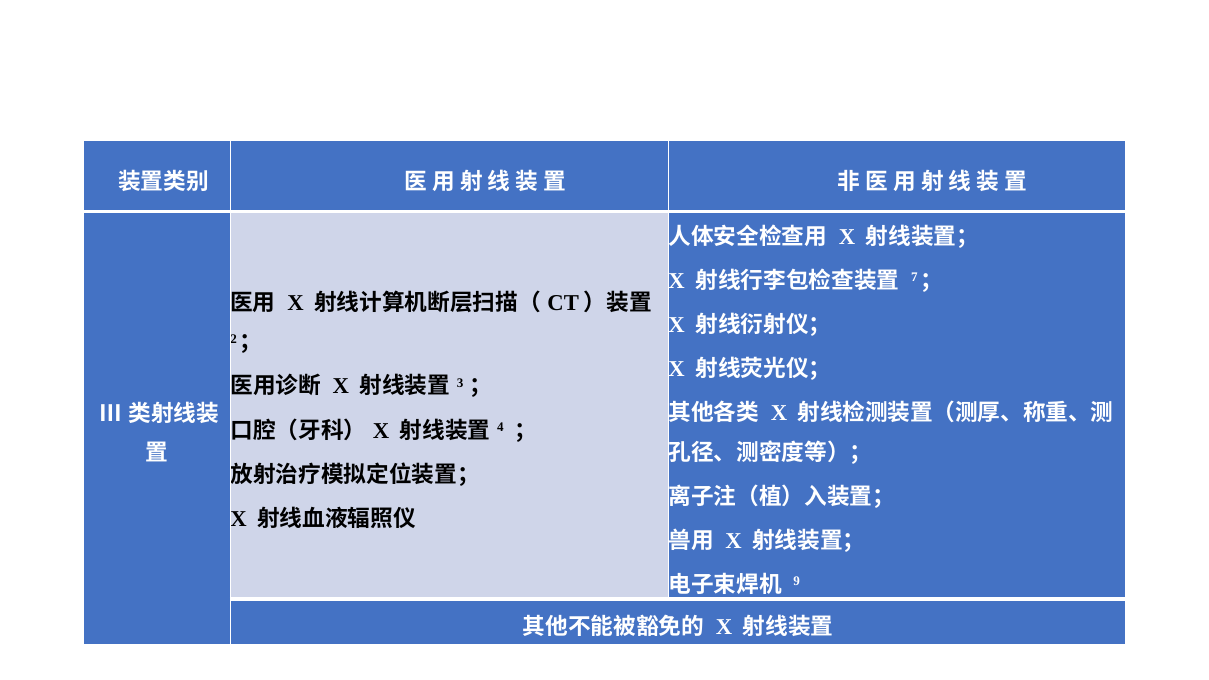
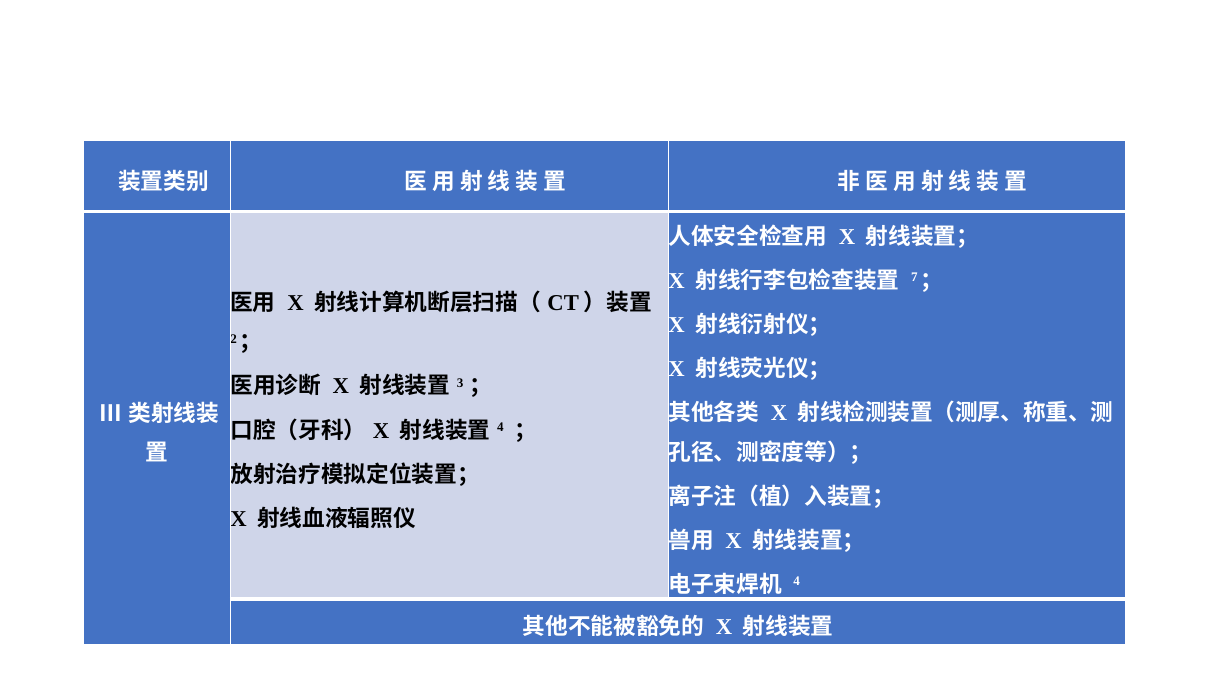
9: 9 -> 4 (797, 581)
